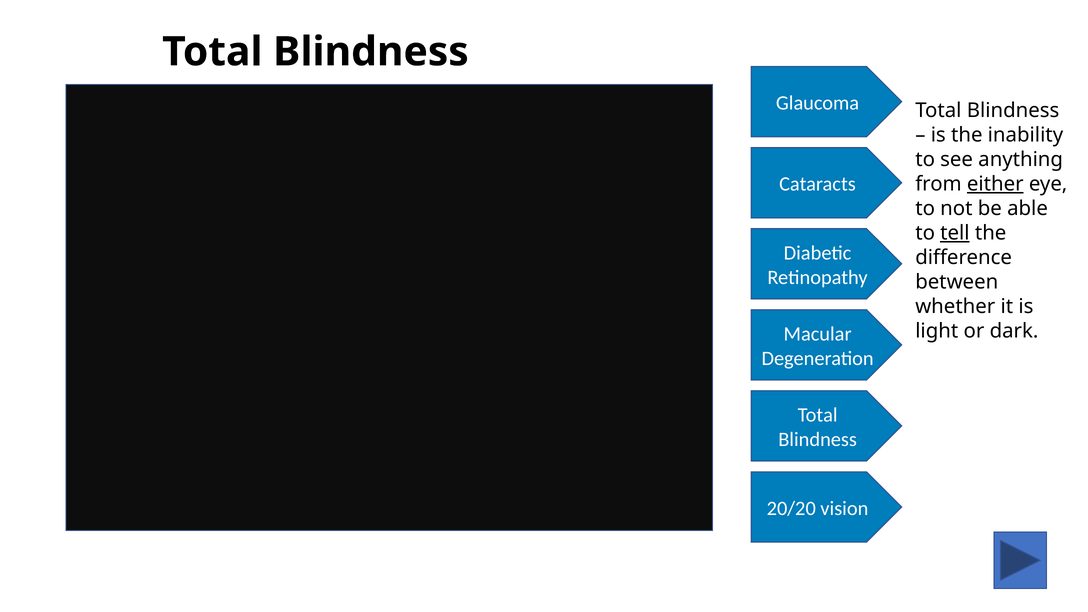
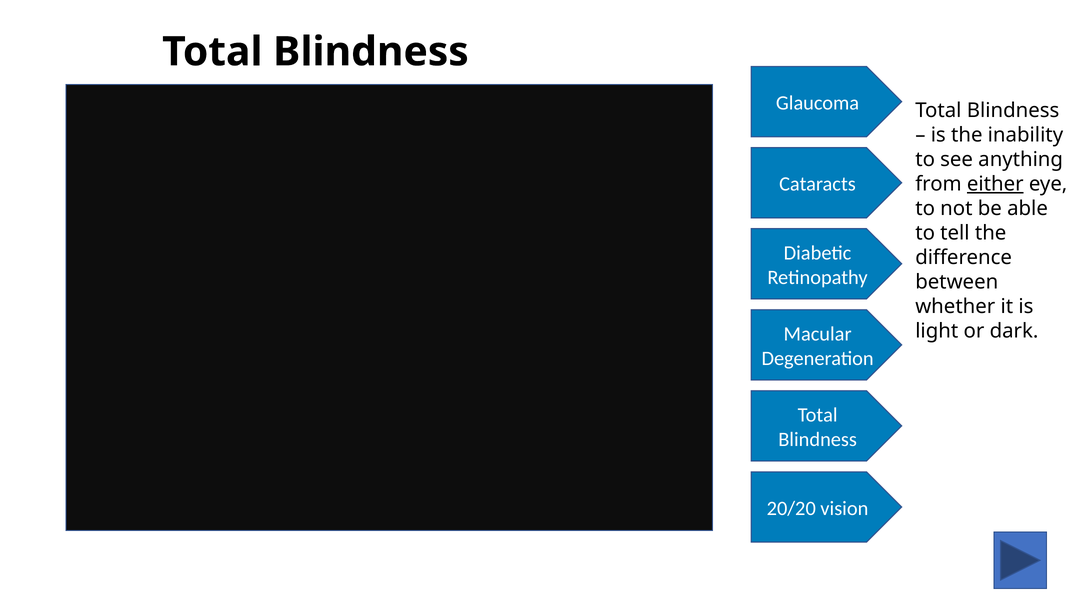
tell underline: present -> none (955, 233)
